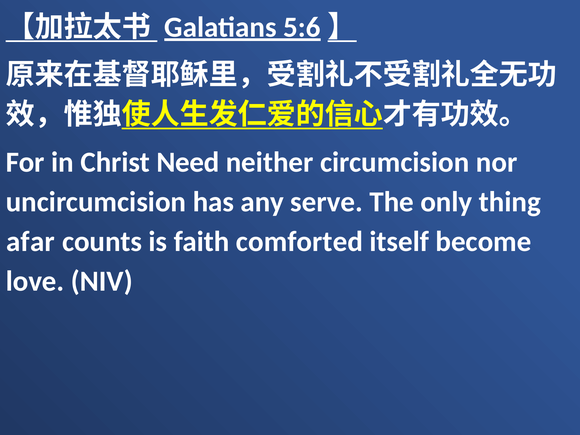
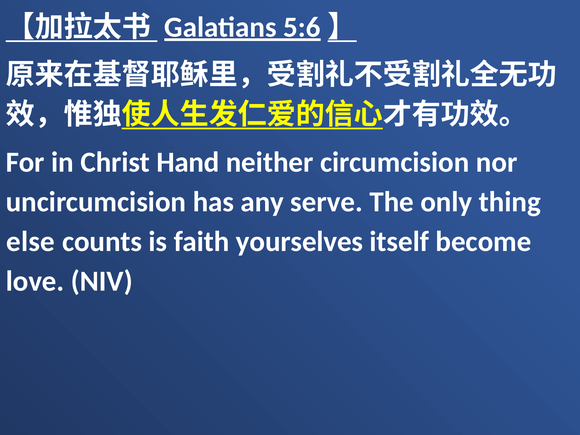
Need: Need -> Hand (188, 162)
afar: afar -> else (30, 242)
comforted: comforted -> yourselves (300, 242)
